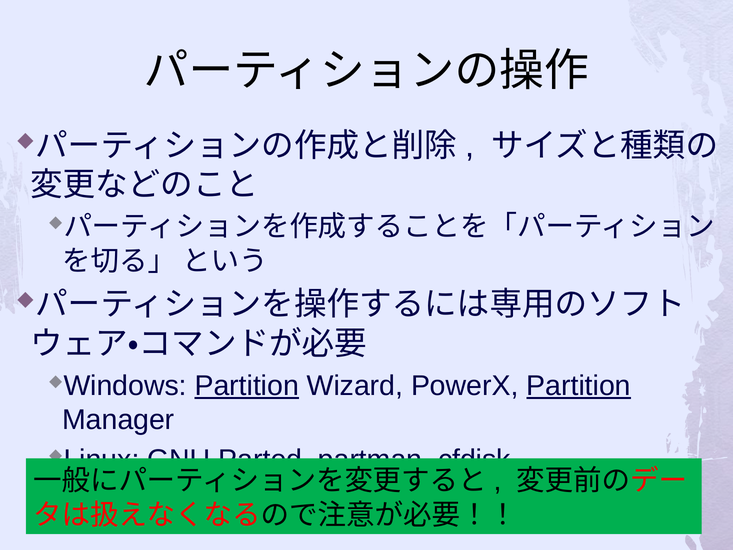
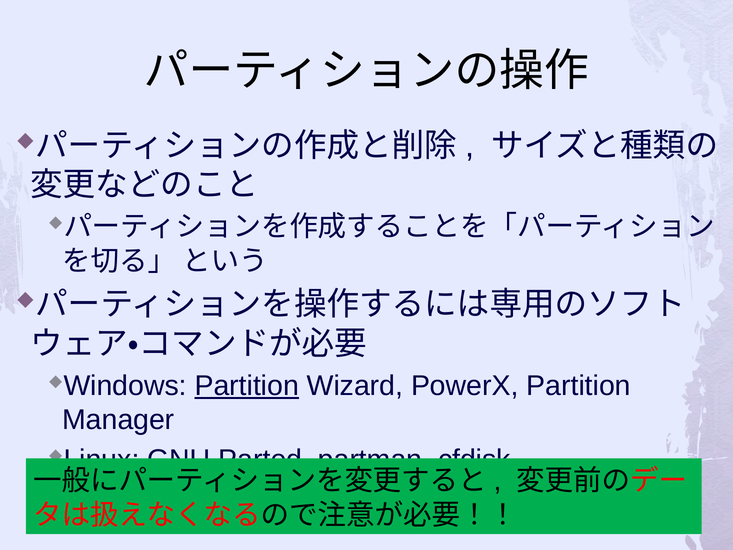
Partition underline: present -> none (579, 386)
